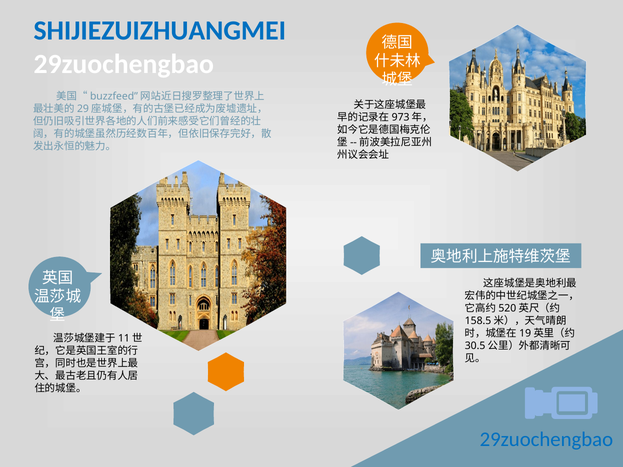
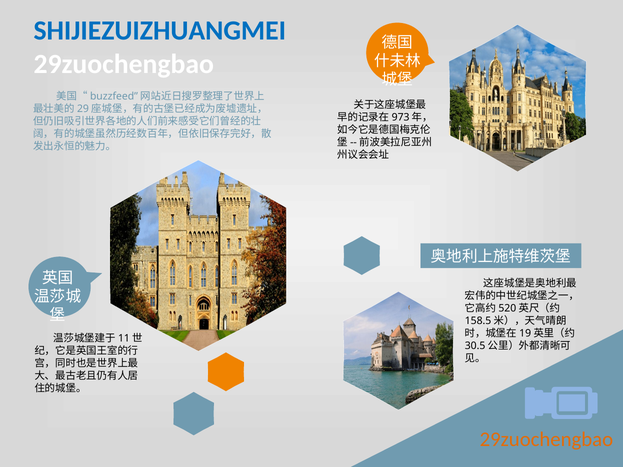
29zuochengbao colour: blue -> orange (546, 440)
